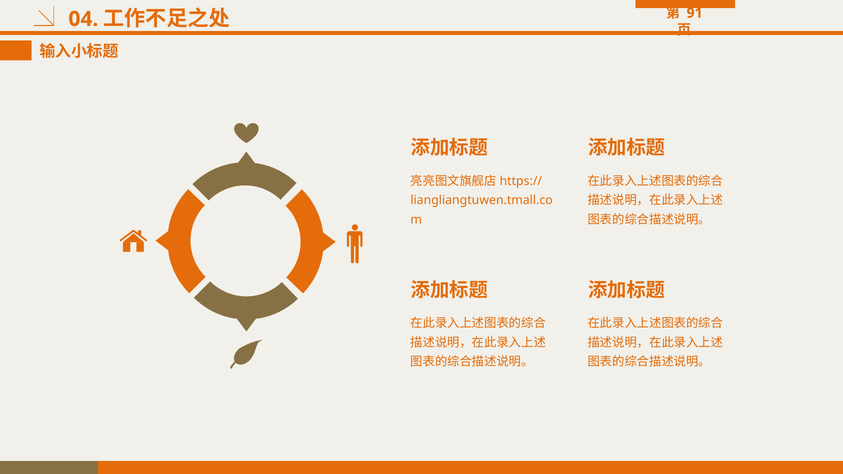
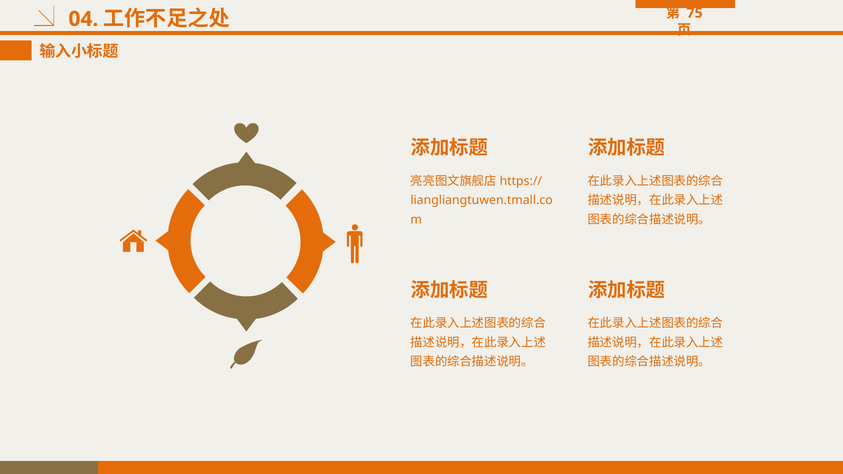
91: 91 -> 75 (695, 13)
